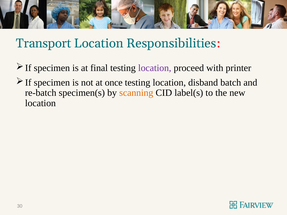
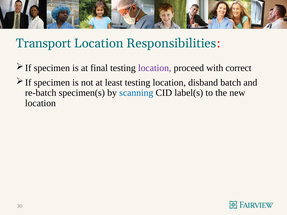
printer: printer -> correct (238, 68)
once: once -> least (114, 83)
scanning colour: orange -> blue (136, 93)
